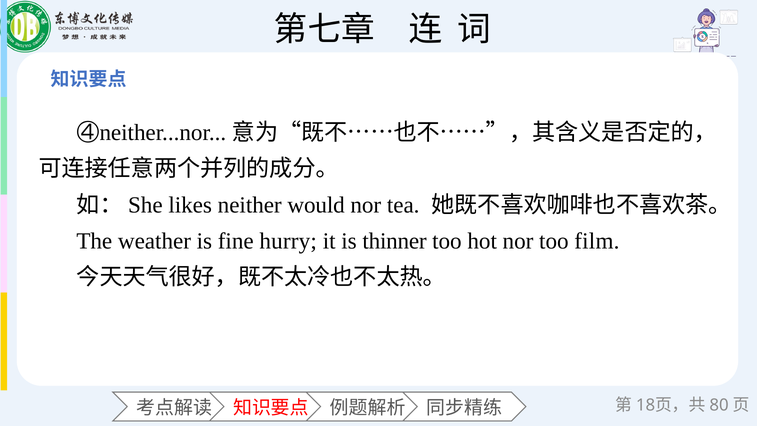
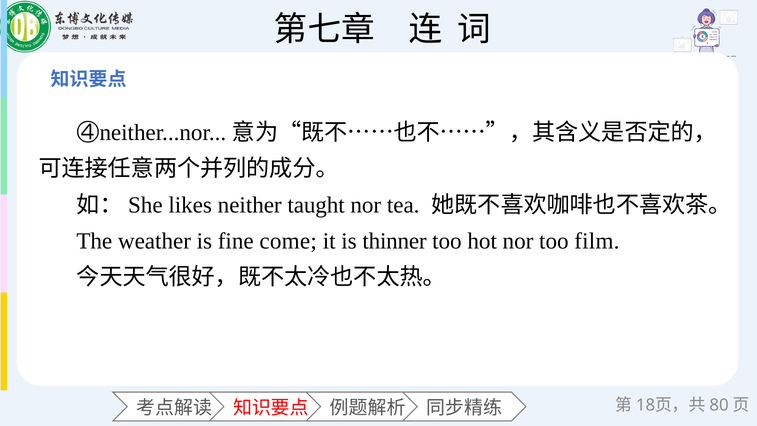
would: would -> taught (316, 205)
hurry: hurry -> come (288, 241)
